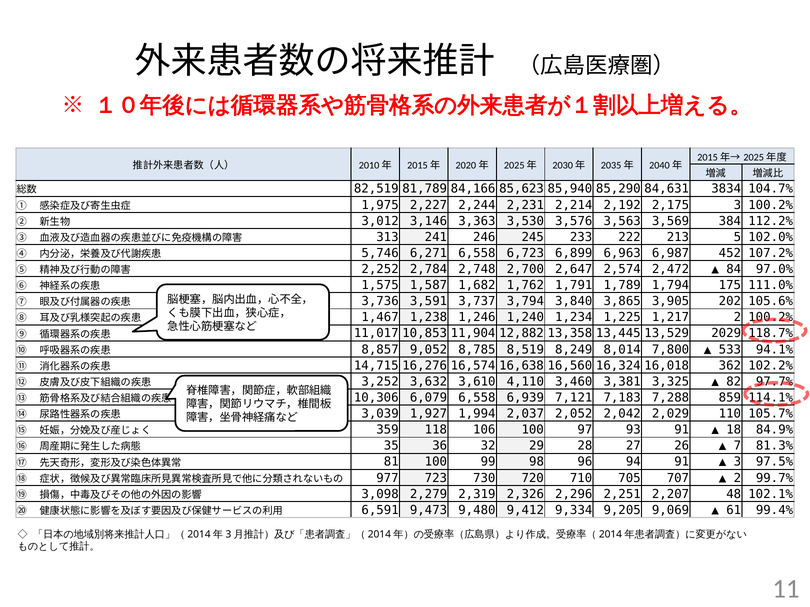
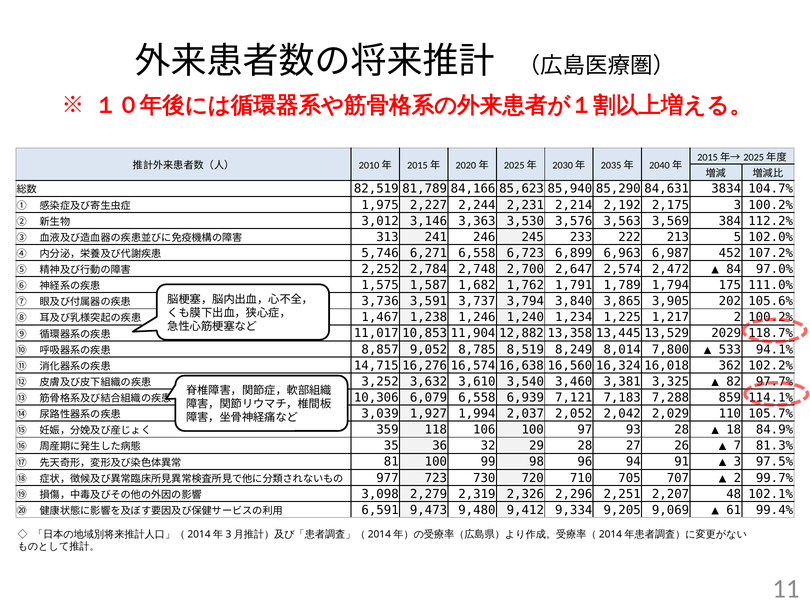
4,110: 4,110 -> 3,540 (525, 382)
93 91: 91 -> 28 (682, 430)
